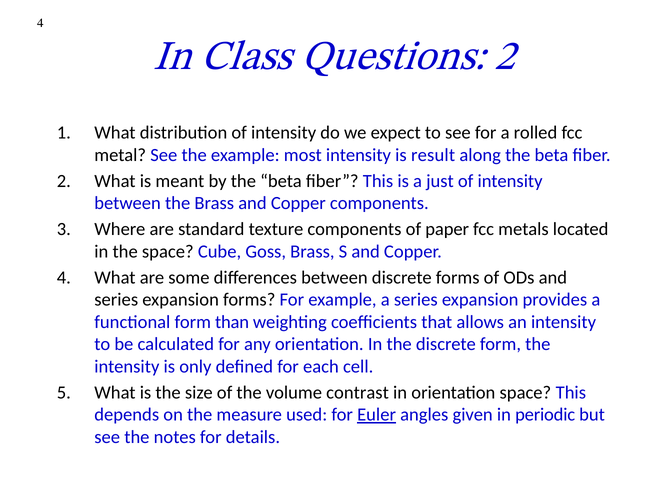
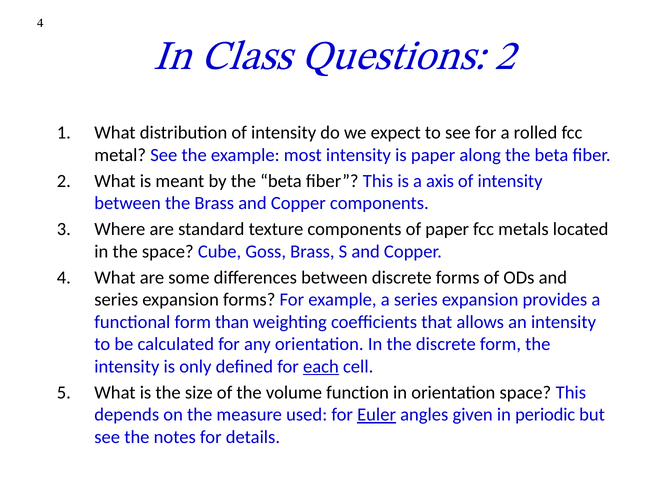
is result: result -> paper (433, 155)
just: just -> axis (440, 181)
each underline: none -> present (321, 367)
contrast: contrast -> function (358, 393)
